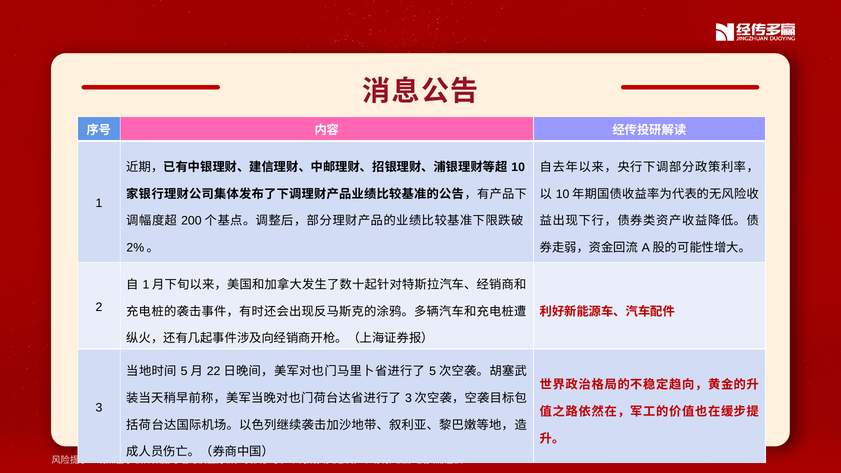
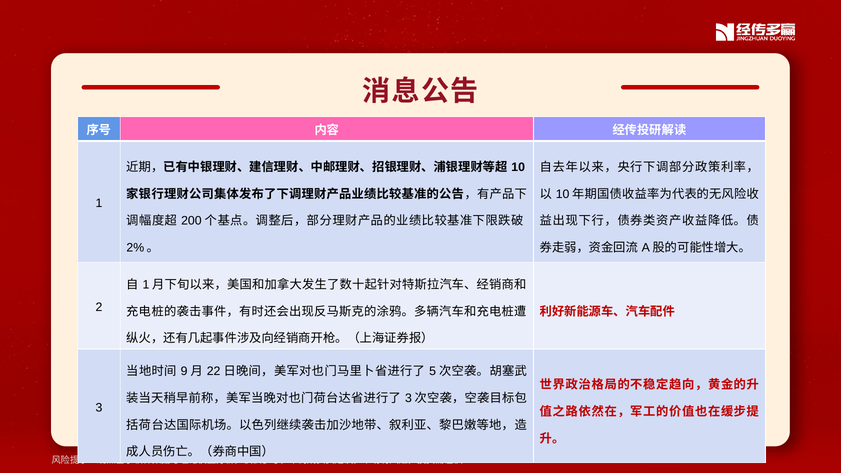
5: 5 -> 9 (184, 371)
